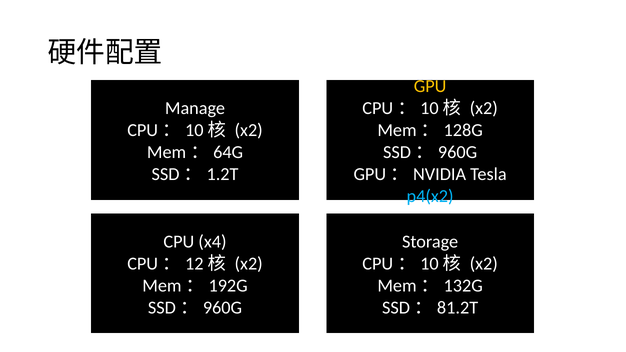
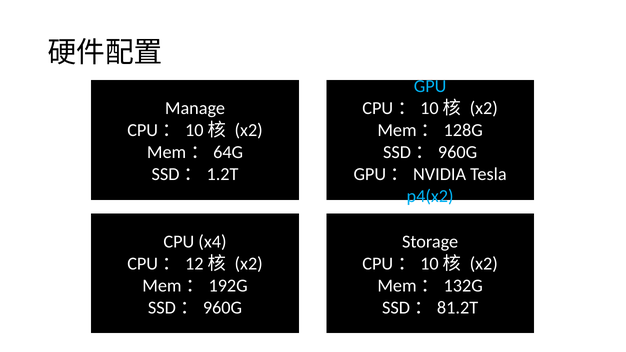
GPU colour: yellow -> light blue (430, 86)
